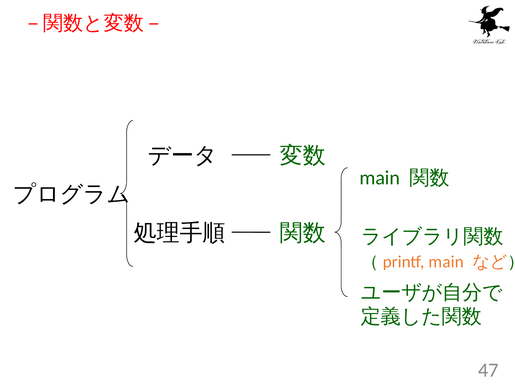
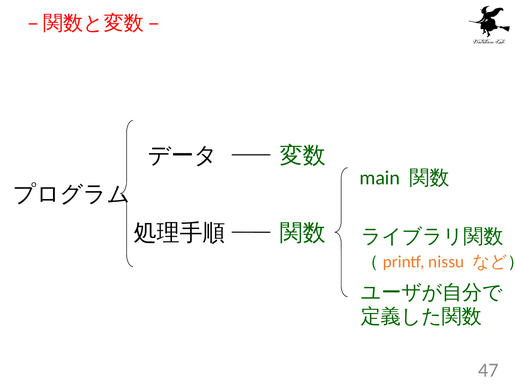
（printf main: main -> nissu (446, 261)
